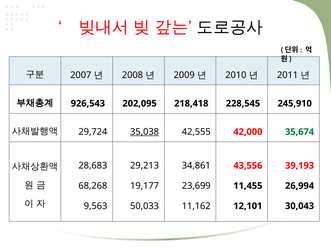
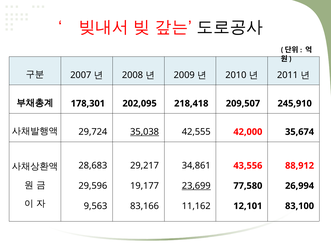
926,543: 926,543 -> 178,301 (88, 103)
228,545: 228,545 -> 209,507 (243, 103)
35,674 colour: green -> black (300, 131)
29,213: 29,213 -> 29,217 (145, 165)
39,193: 39,193 -> 88,912 (300, 165)
68,268: 68,268 -> 29,596 (93, 185)
23,699 underline: none -> present (196, 185)
11,455: 11,455 -> 77,580 (248, 185)
50,033: 50,033 -> 83,166 (145, 205)
30,043: 30,043 -> 83,100 (300, 205)
